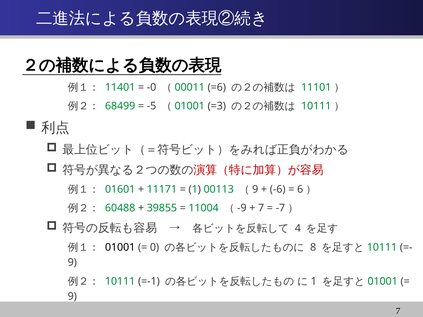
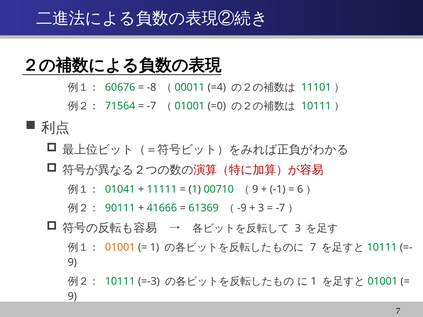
11401: 11401 -> 60676 (120, 87)
-0: -0 -> -8 (152, 87)
=6: =6 -> =4 (217, 87)
68499: 68499 -> 71564 (120, 106)
-5: -5 -> -7 (152, 106)
=3: =3 -> =0 (217, 106)
01601: 01601 -> 01041 (120, 189)
11171: 11171 -> 11111 (162, 189)
00113: 00113 -> 00710 (219, 189)
-6: -6 -> -1 (278, 189)
60488: 60488 -> 90111 (120, 208)
39855: 39855 -> 41666 (162, 208)
11004: 11004 -> 61369 (204, 208)
7: 7 -> 3 (261, 208)
4: 4 -> 3 (298, 228)
01001 colour: black -> orange (120, 247)
0: 0 -> 1 (155, 247)
8: 8 -> 7 (313, 247)
=-1: =-1 -> =-3 (149, 281)
